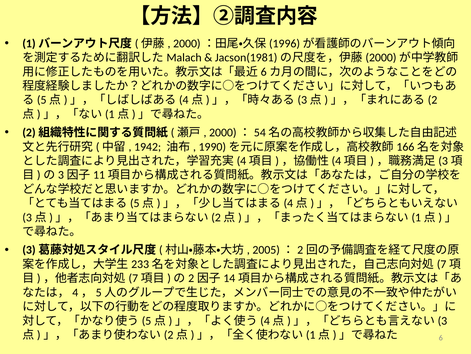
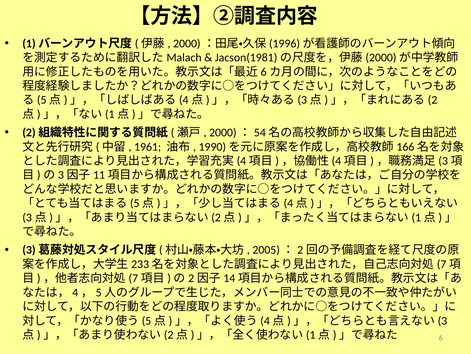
1942: 1942 -> 1961 (148, 146)
